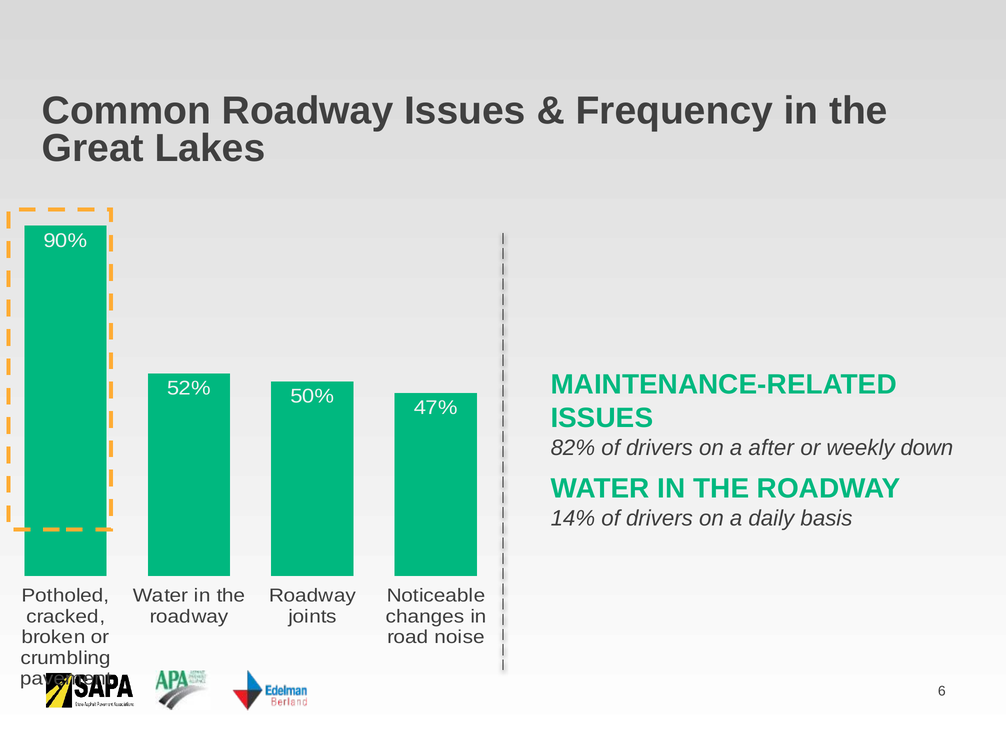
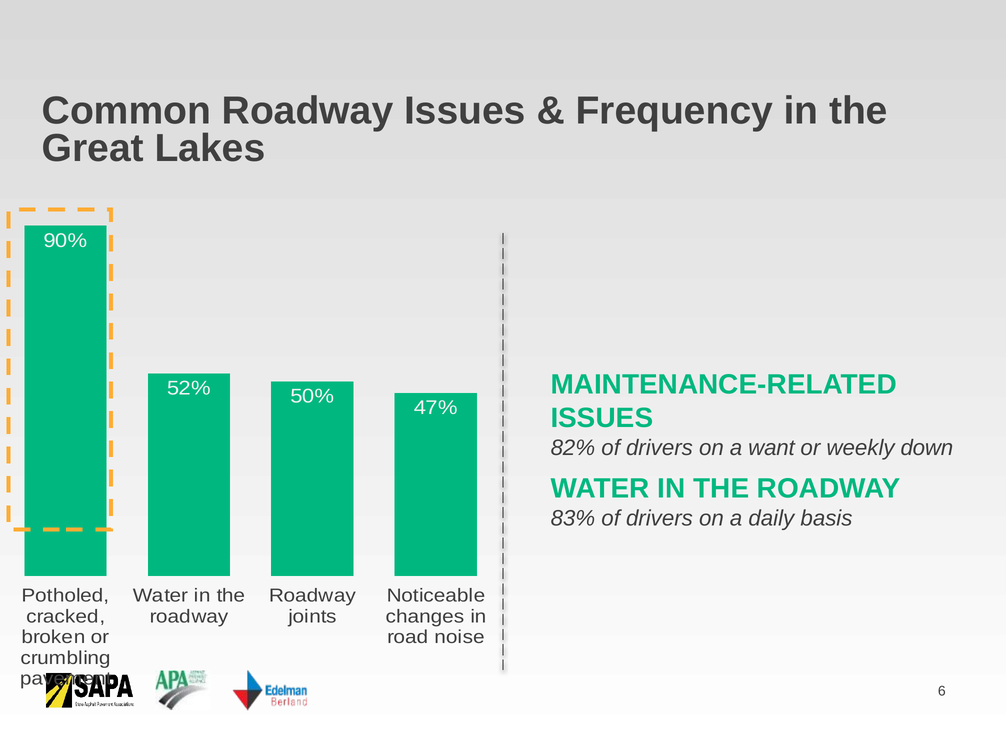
after: after -> want (771, 448)
14%: 14% -> 83% (573, 519)
